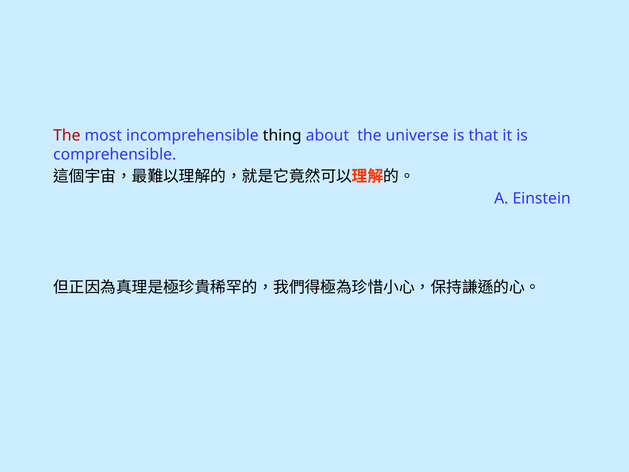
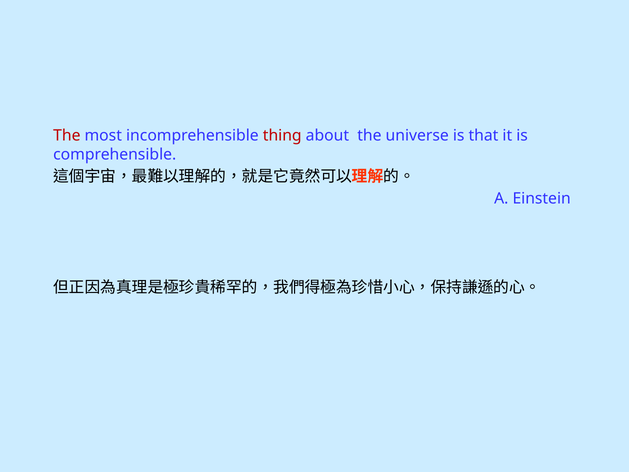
thing colour: black -> red (282, 136)
